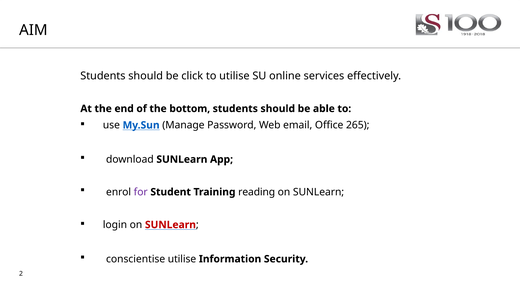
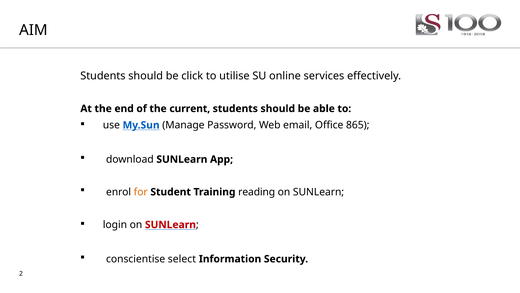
bottom: bottom -> current (190, 108)
265: 265 -> 865 (358, 125)
for colour: purple -> orange (141, 192)
conscientise utilise: utilise -> select (182, 259)
